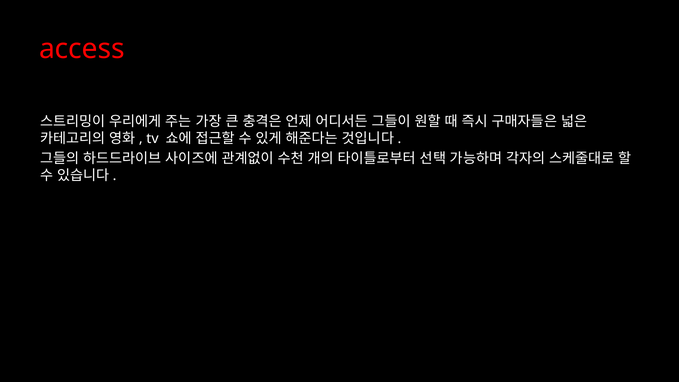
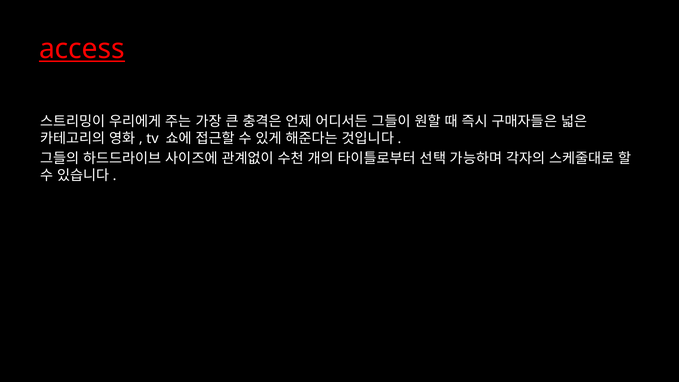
access underline: none -> present (82, 49)
